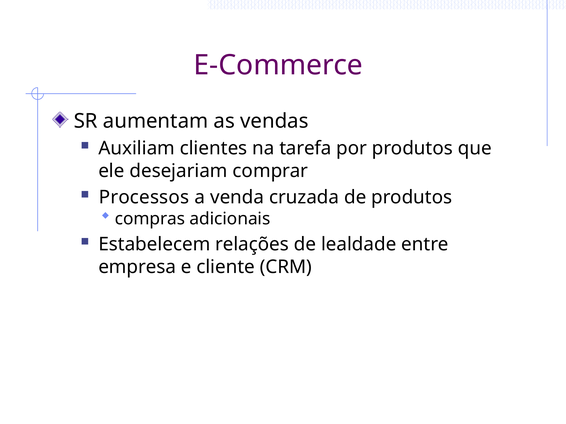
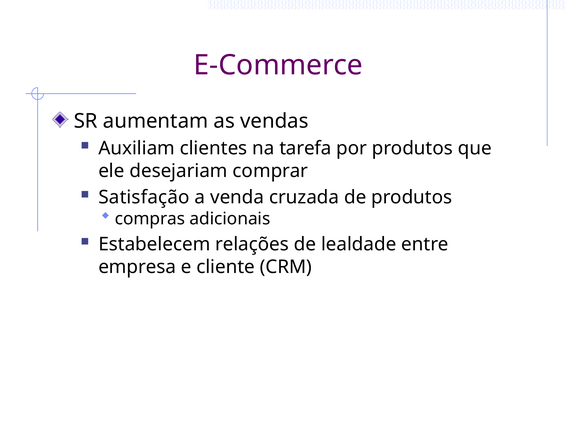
Processos: Processos -> Satisfação (144, 197)
